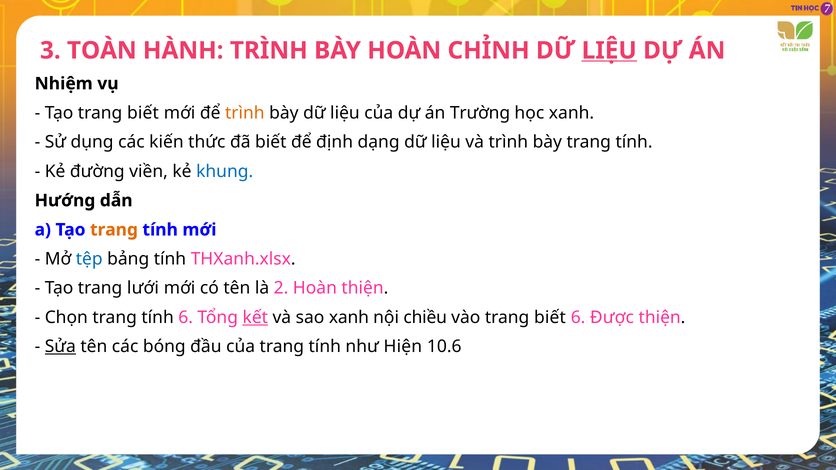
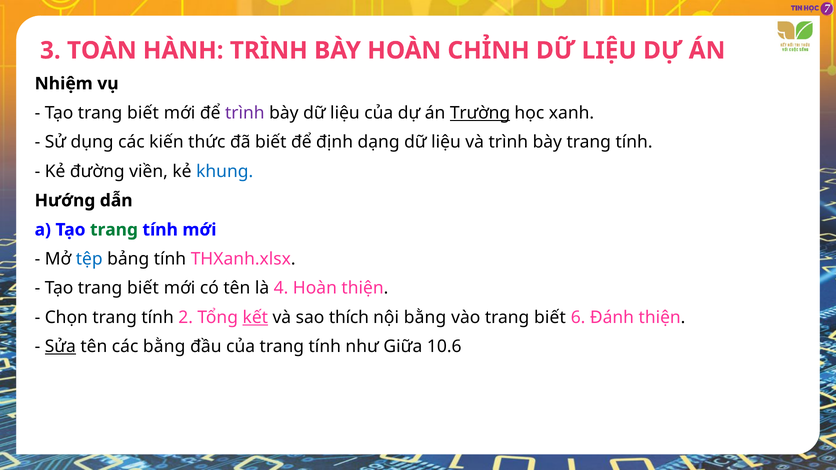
LIỆU underline: present -> none (609, 51)
trình colour: orange -> purple (245, 113)
Trường underline: none -> present (480, 113)
trang colour: orange -> green (114, 230)
lưới: lưới -> biết (143, 288)
2: 2 -> 4 (281, 288)
tính 6: 6 -> 2 (186, 318)
sao xanh: xanh -> thích (349, 318)
nội chiều: chiều -> bằng (425, 318)
Được: Được -> Đánh (612, 318)
các bóng: bóng -> bằng (164, 347)
Hiện: Hiện -> Giữa (403, 347)
